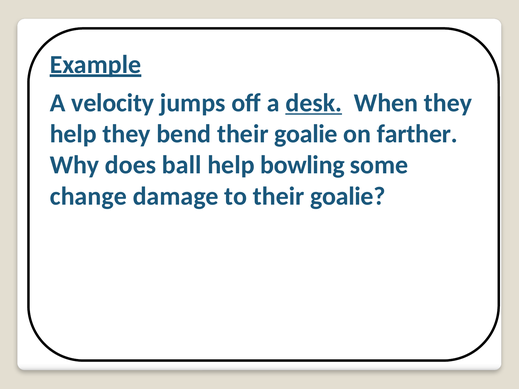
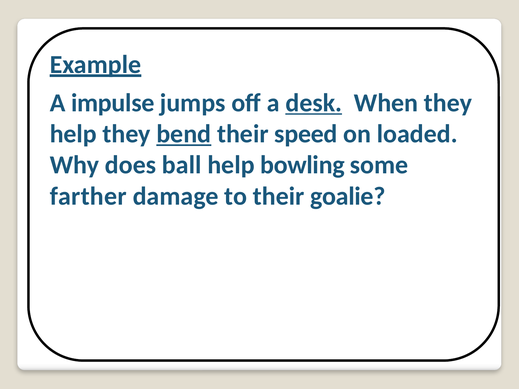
velocity: velocity -> impulse (113, 103)
bend underline: none -> present (184, 134)
goalie: goalie -> speed (306, 134)
farther: farther -> loaded (417, 134)
change: change -> farther (88, 196)
